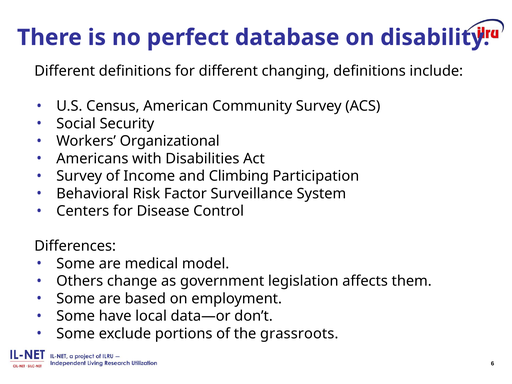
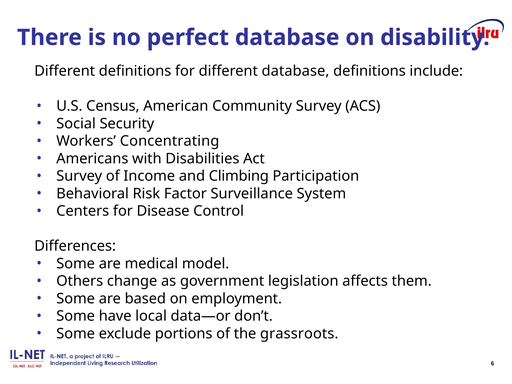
different changing: changing -> database (295, 71)
Organizational: Organizational -> Concentrating (170, 141)
